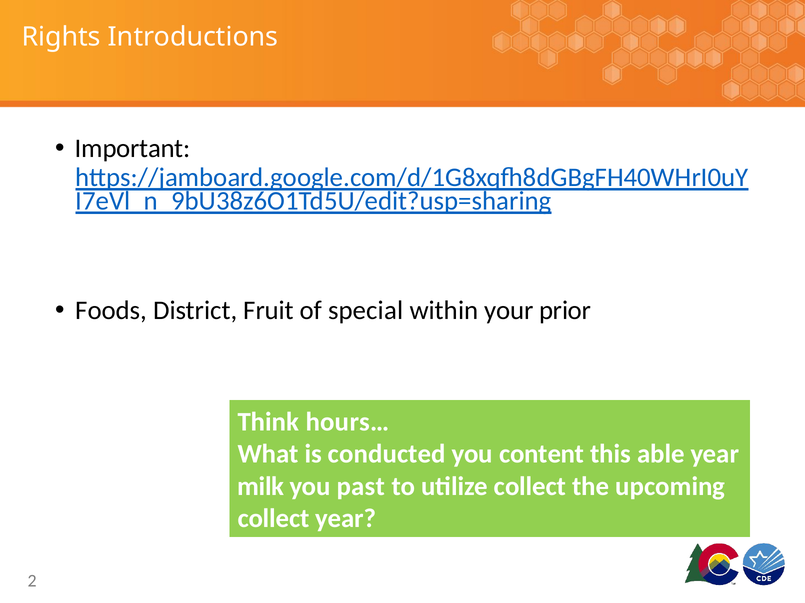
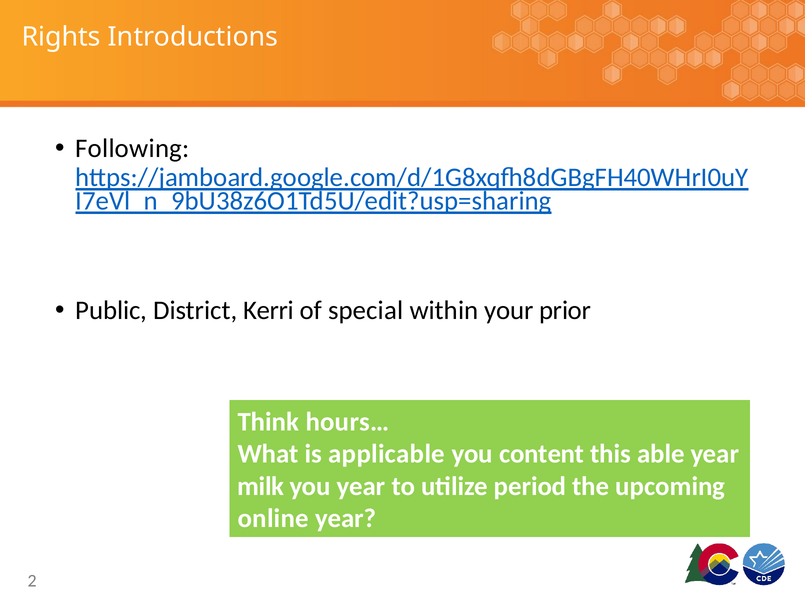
Important: Important -> Following (132, 148)
Foods: Foods -> Public (111, 311)
Fruit: Fruit -> Kerri (269, 311)
conducted: conducted -> applicable (387, 455)
you past: past -> year (361, 487)
utilize collect: collect -> period (530, 487)
collect: collect -> online (273, 519)
